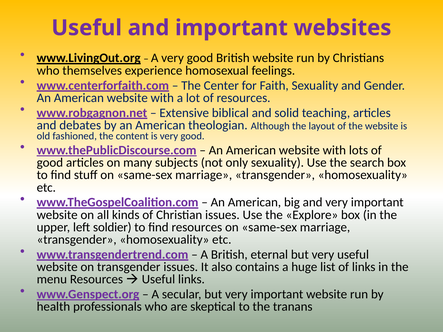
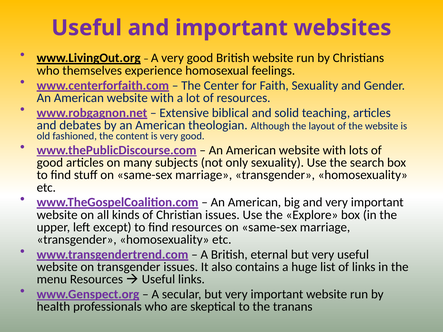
soldier: soldier -> except (112, 227)
